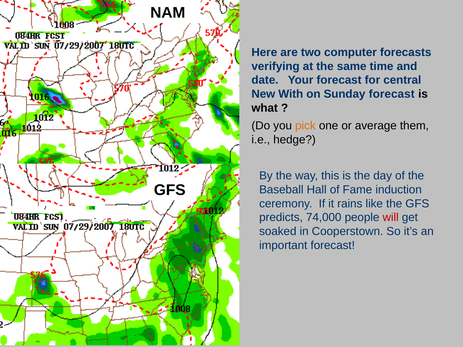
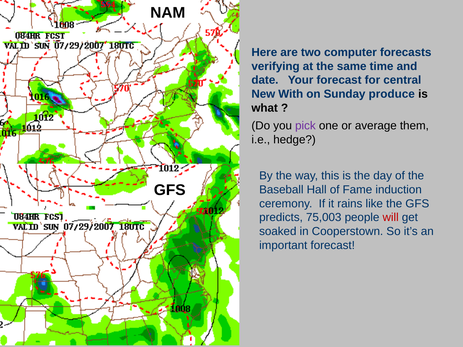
Sunday forecast: forecast -> produce (392, 94)
pick colour: orange -> purple (305, 126)
74,000: 74,000 -> 75,003 (324, 218)
